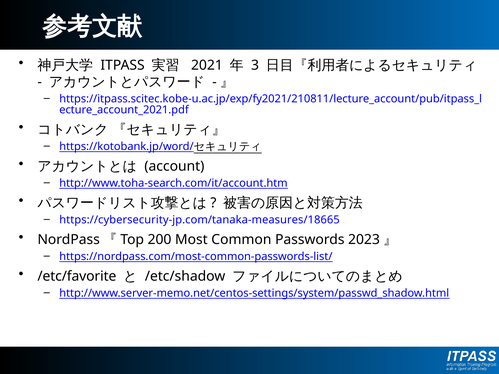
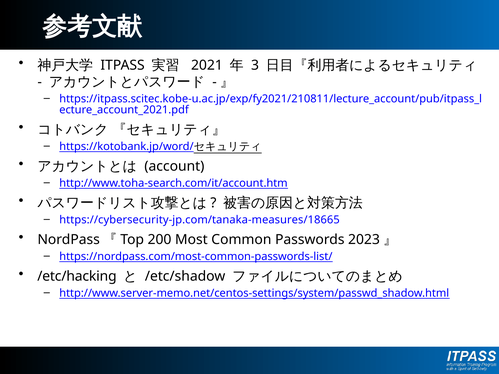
/etc/favorite: /etc/favorite -> /etc/hacking (77, 276)
